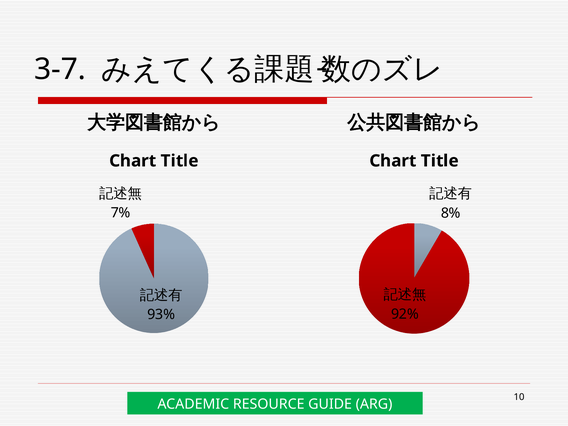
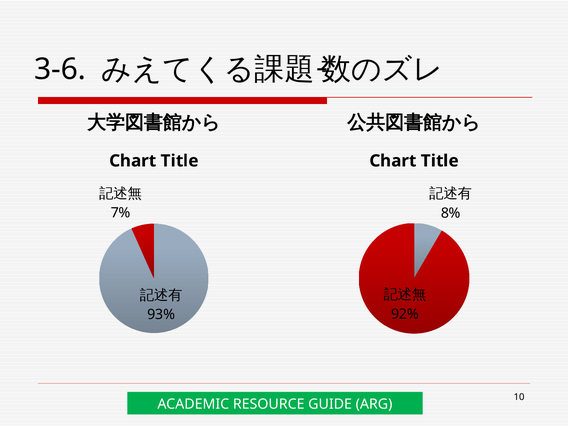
3-7: 3-7 -> 3-6 (60, 69)
